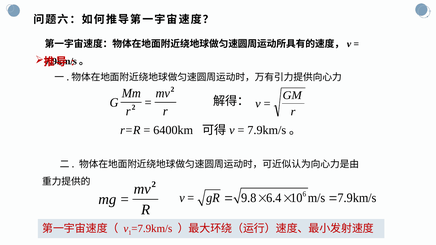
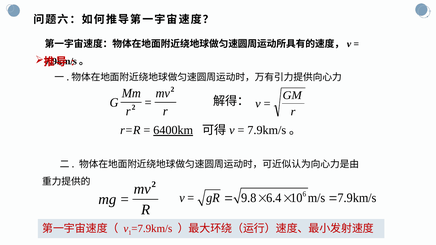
6400km underline: none -> present (173, 130)
